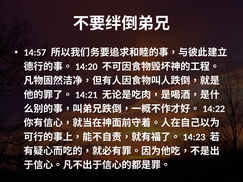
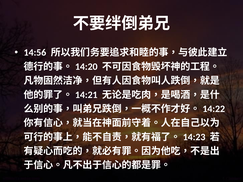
14:57: 14:57 -> 14:56 (35, 53)
